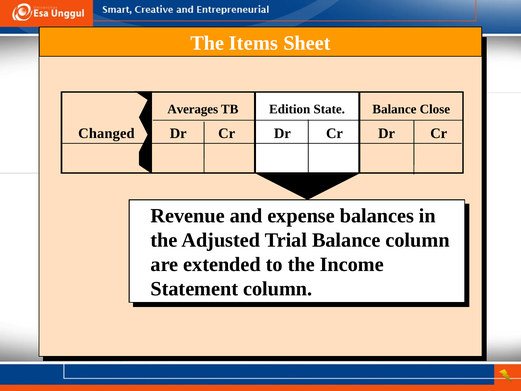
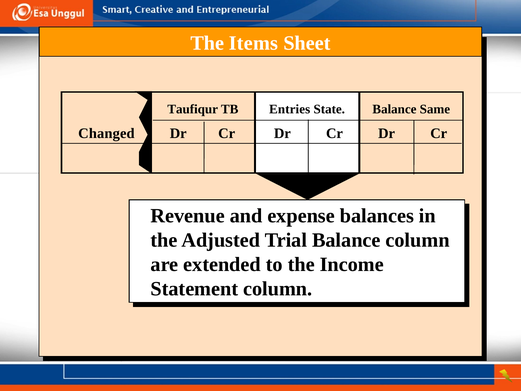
Averages: Averages -> Taufiqur (193, 109)
Edition: Edition -> Entries (290, 109)
Close: Close -> Same (435, 109)
